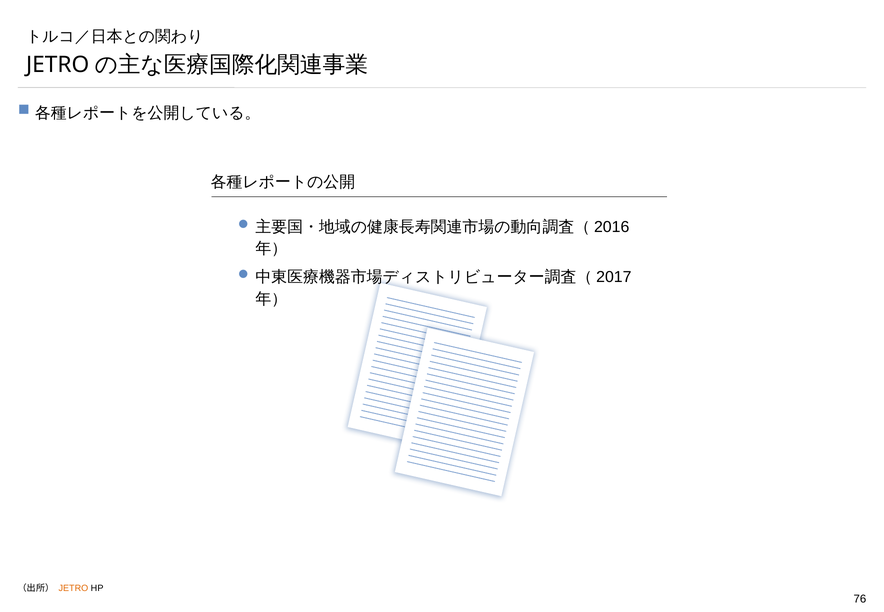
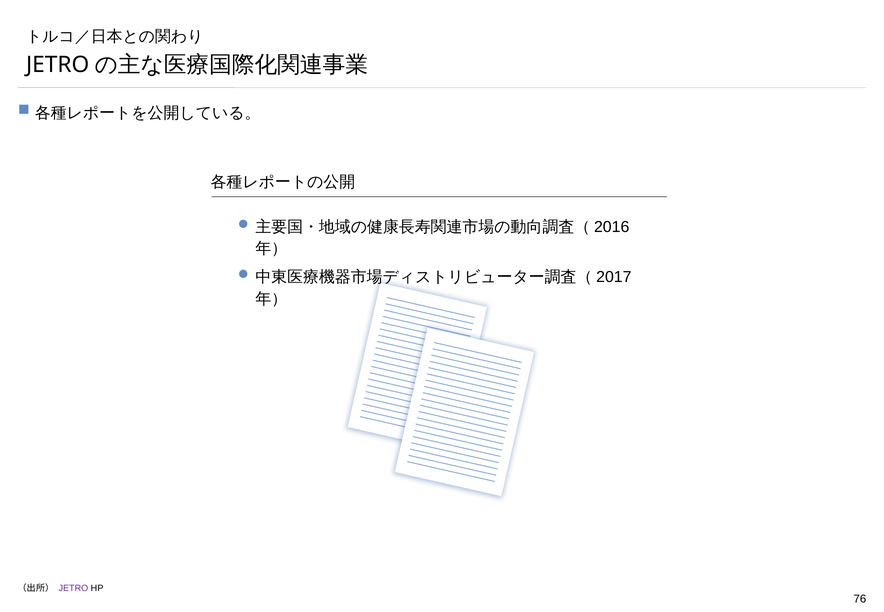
JETRO colour: orange -> purple (73, 588)
